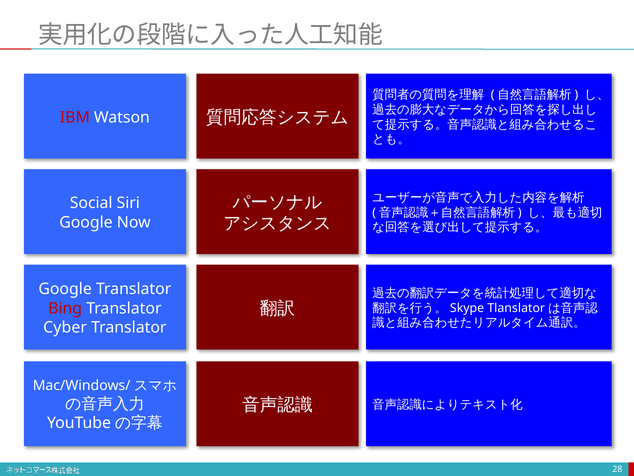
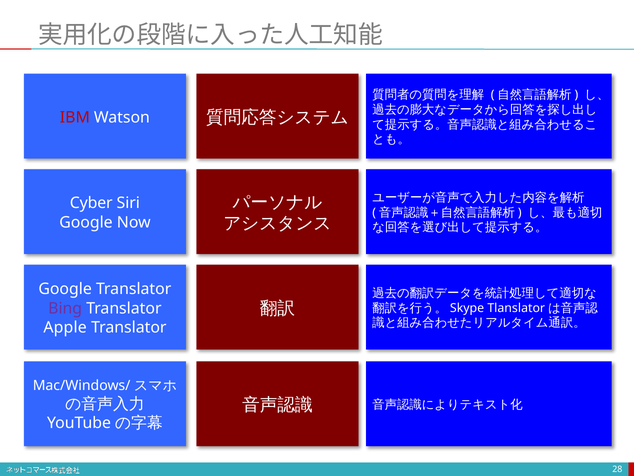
Social: Social -> Cyber (91, 203)
Bing colour: red -> purple (65, 308)
Cyber: Cyber -> Apple (65, 327)
